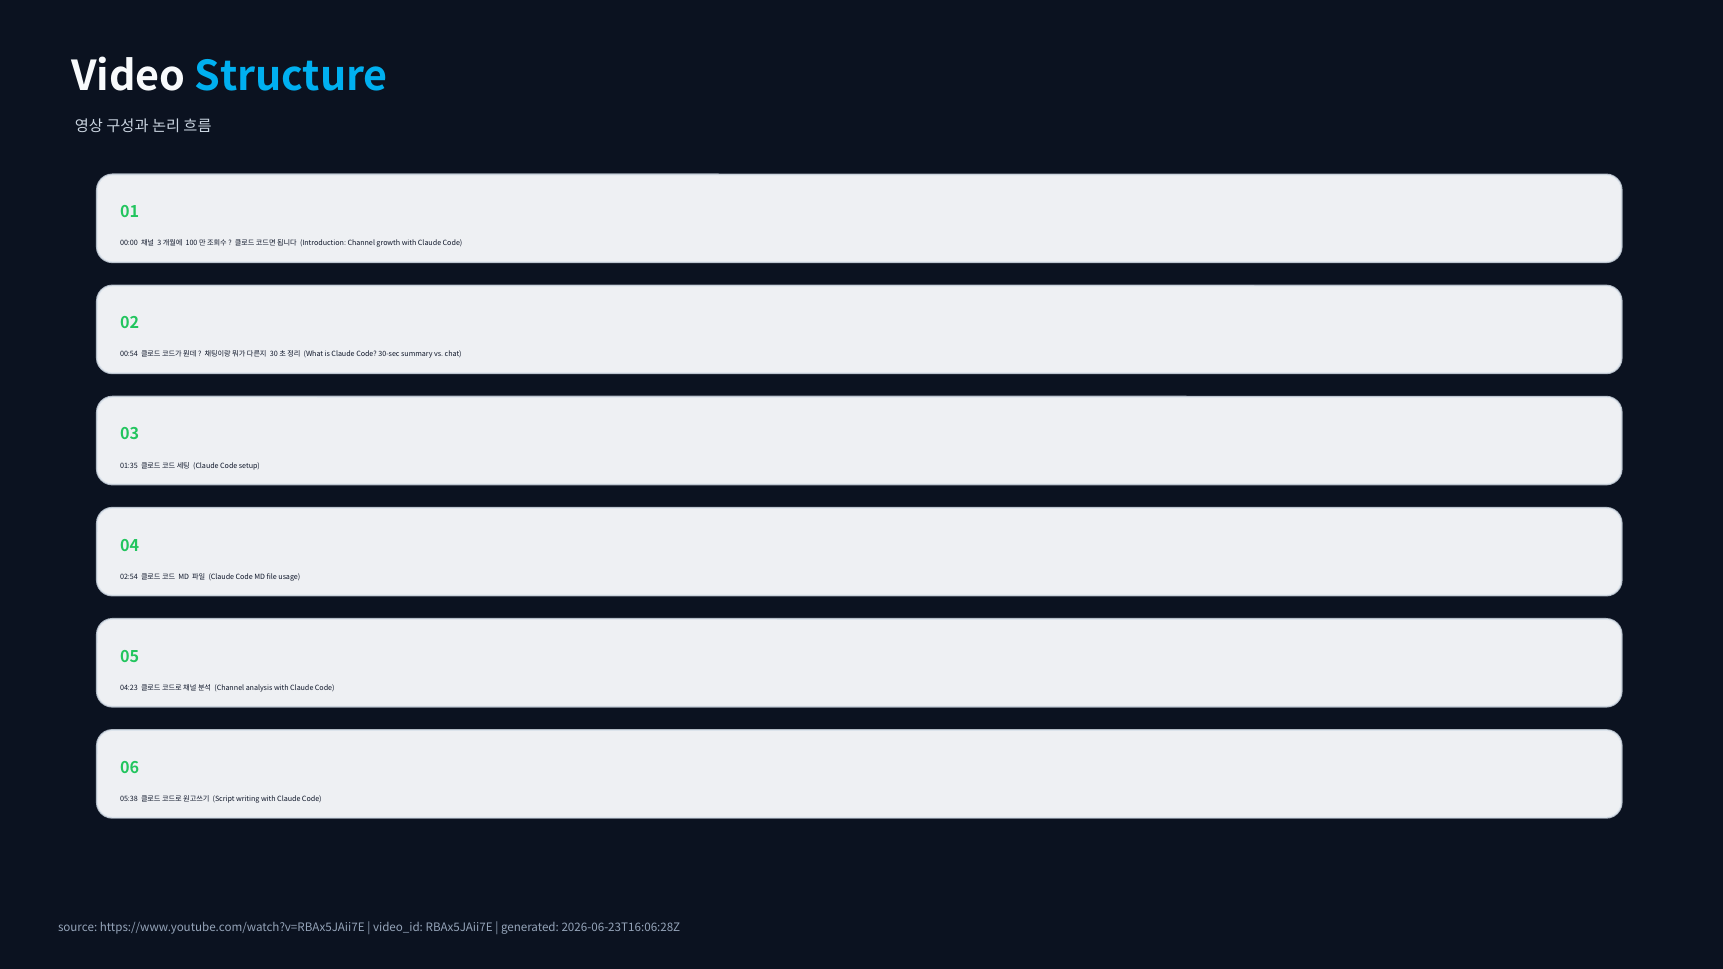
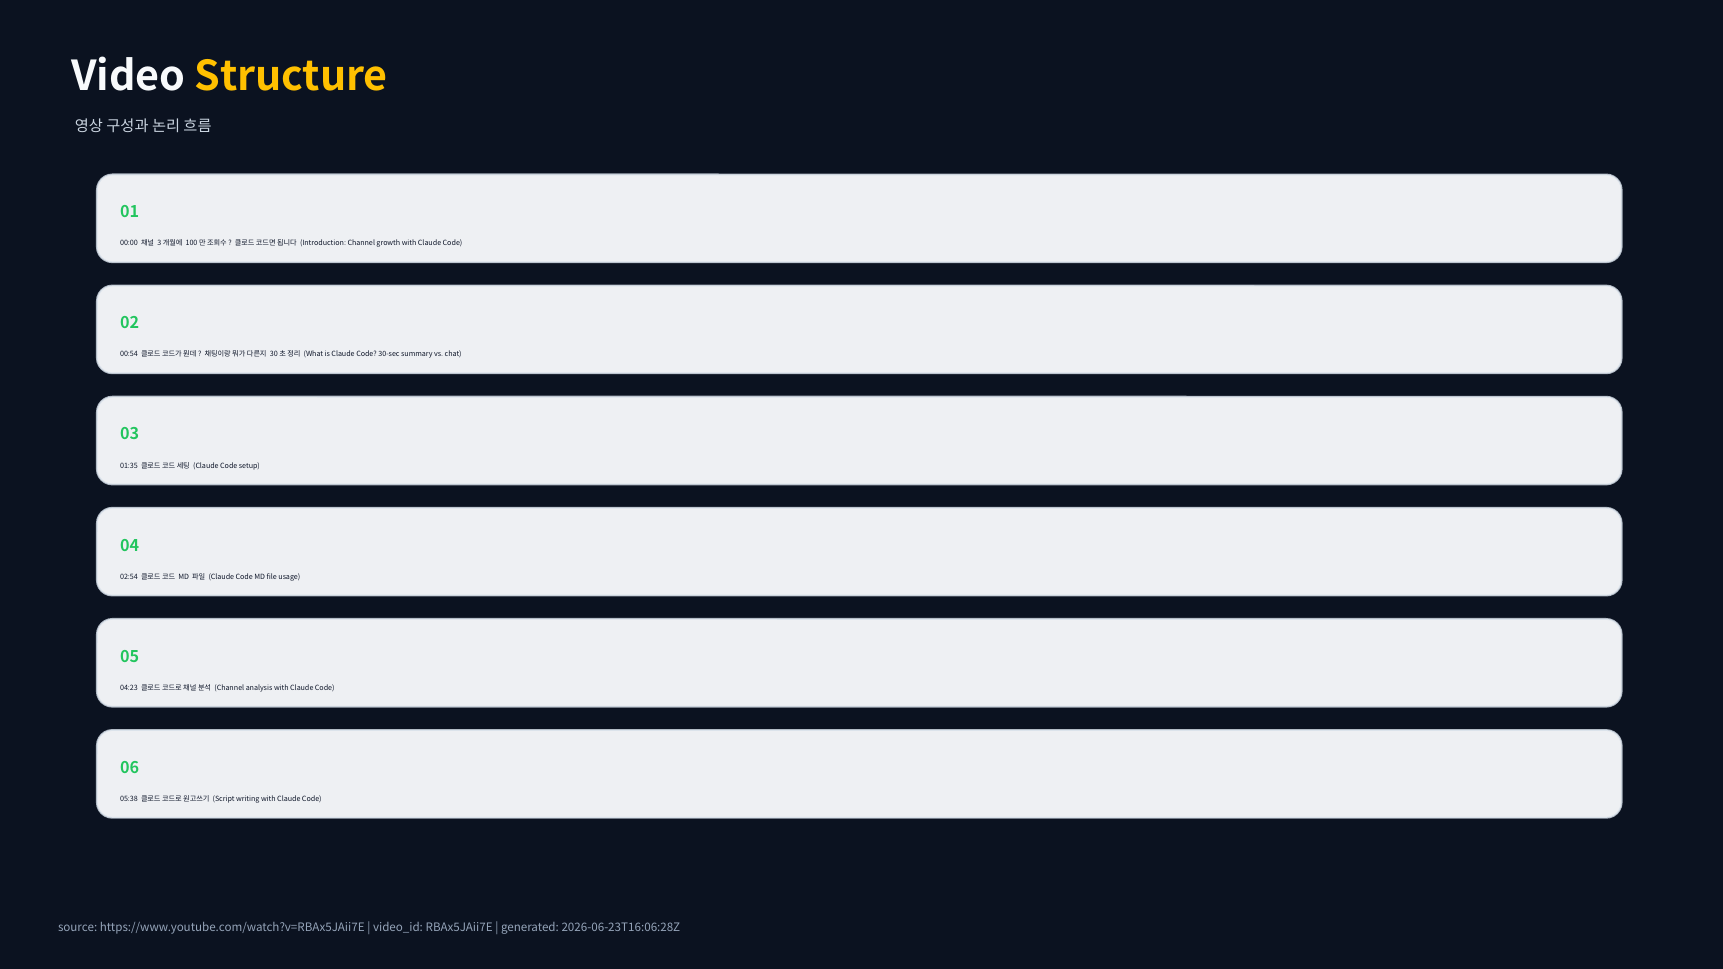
Structure colour: light blue -> yellow (291, 77)
